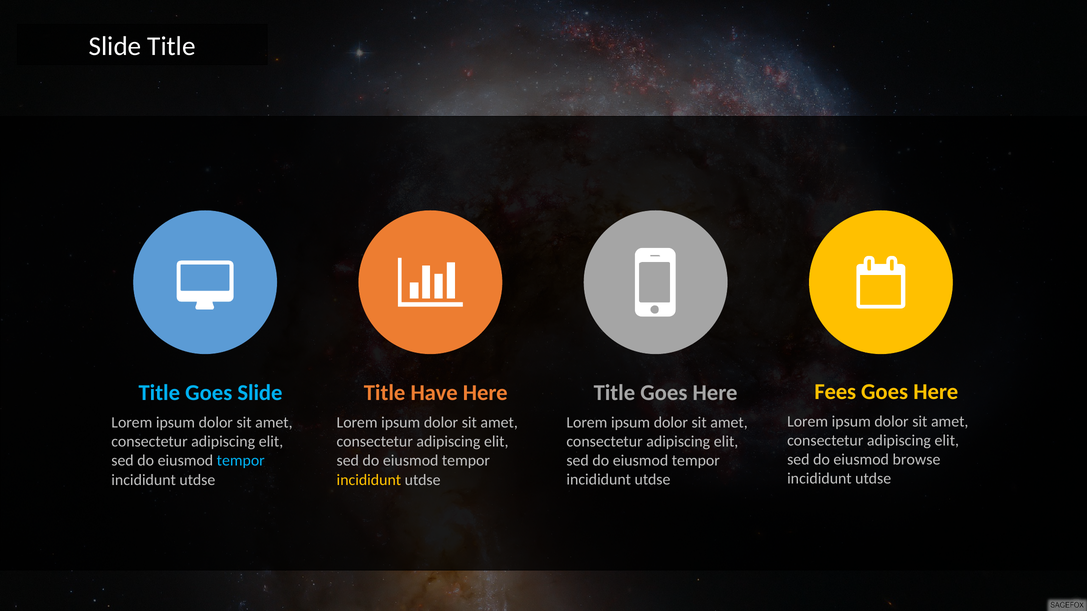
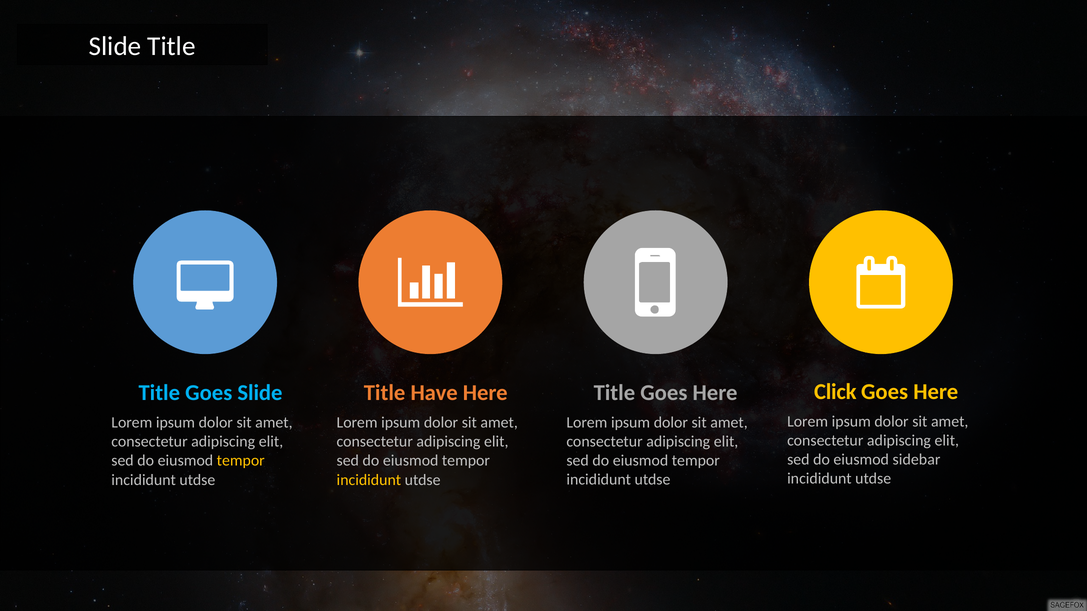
Fees: Fees -> Click (835, 392)
browse: browse -> sidebar (916, 460)
tempor colour: light blue -> yellow (241, 461)
